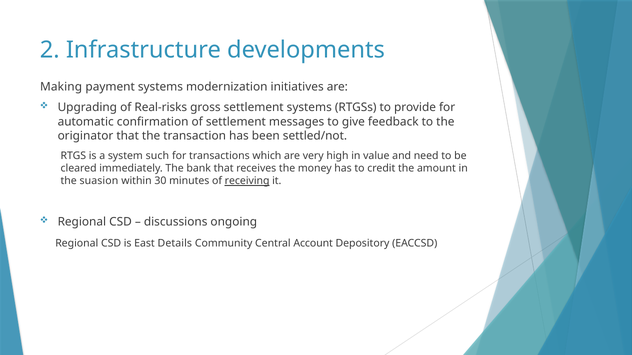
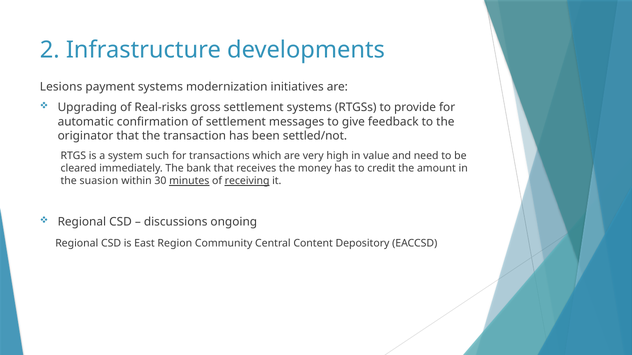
Making: Making -> Lesions (61, 87)
minutes underline: none -> present (189, 181)
Details: Details -> Region (175, 243)
Account: Account -> Content (313, 243)
